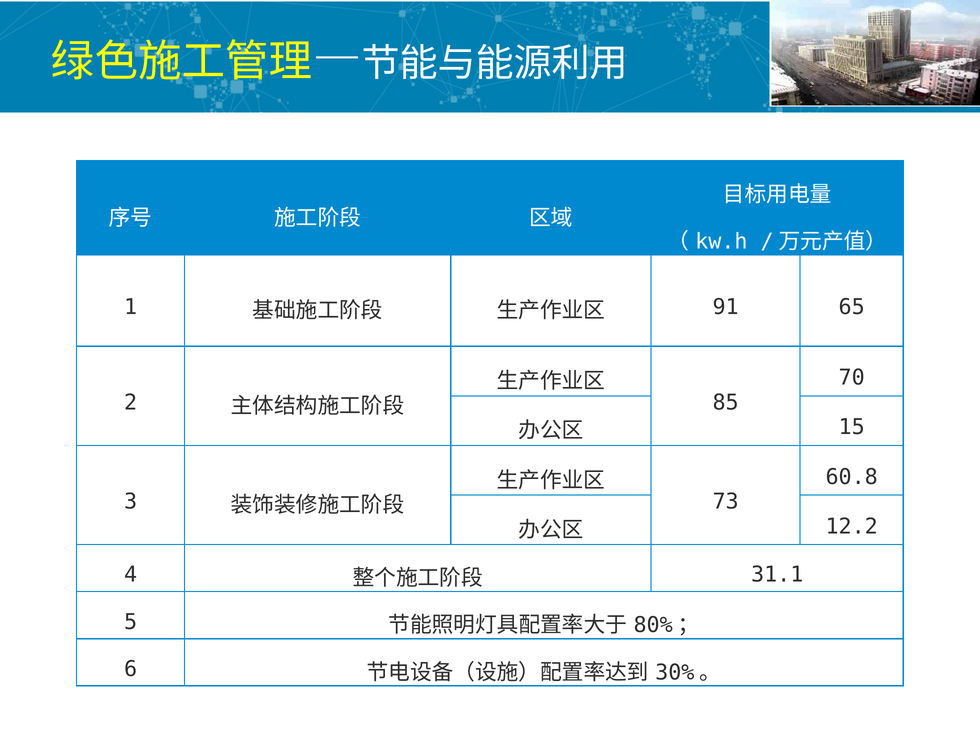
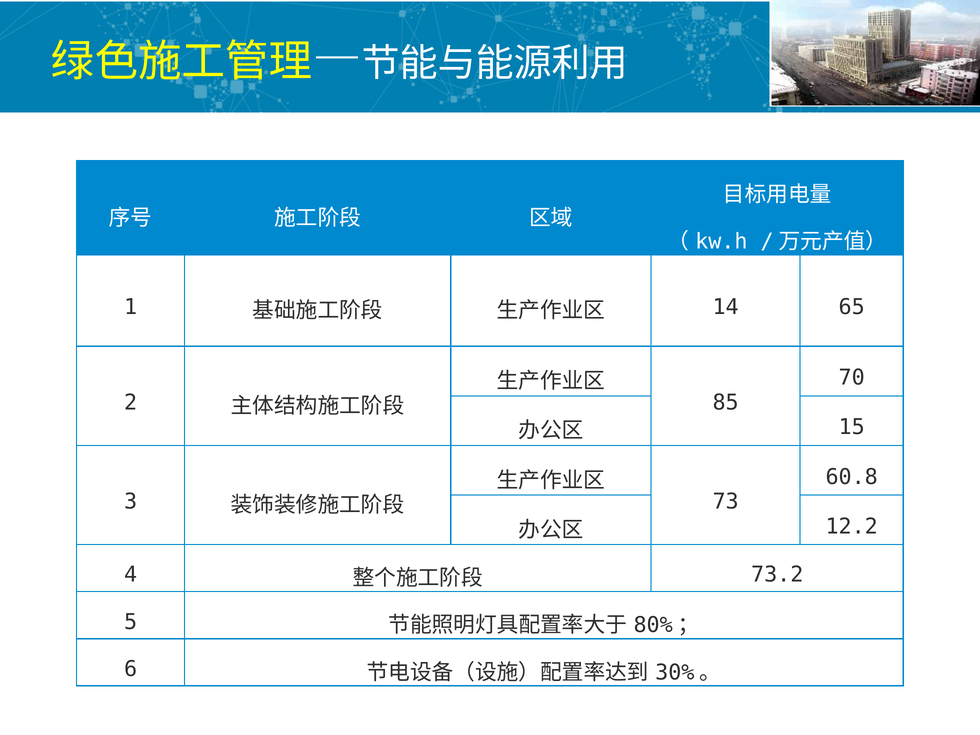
91: 91 -> 14 (726, 307)
31.1: 31.1 -> 73.2 (777, 575)
